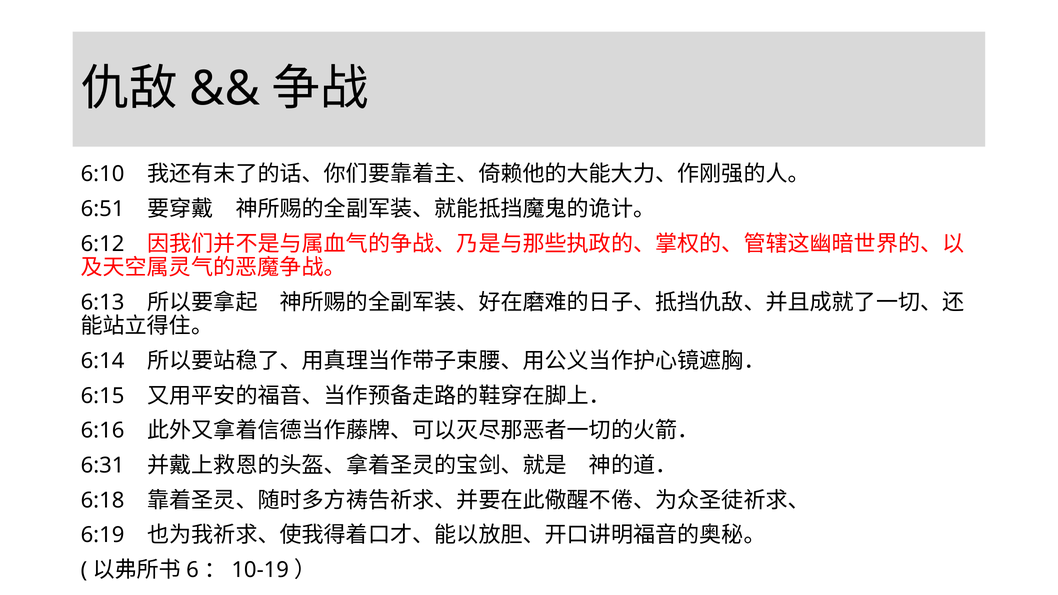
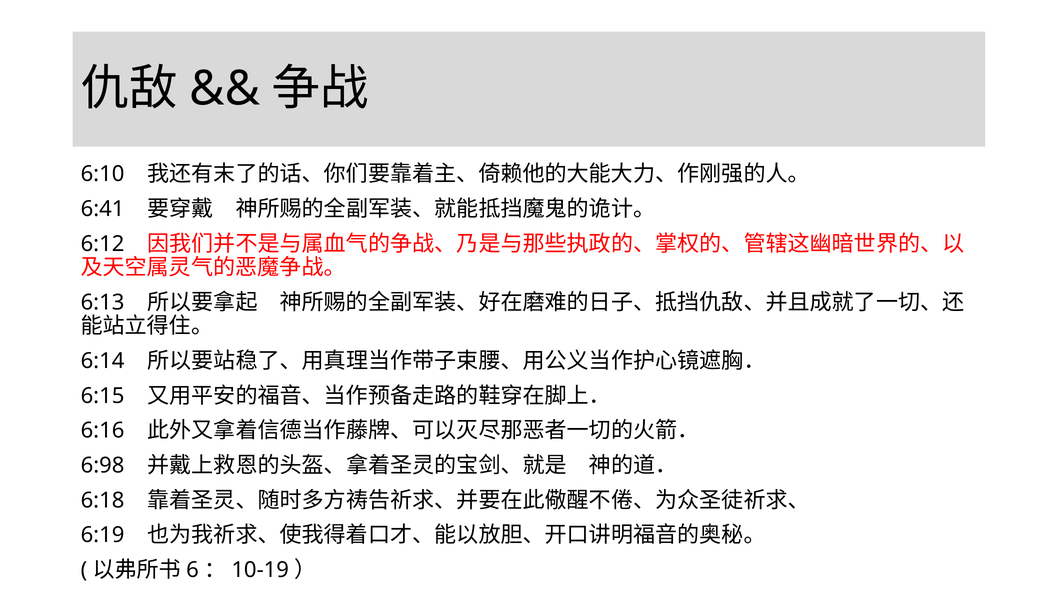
6:51: 6:51 -> 6:41 (103, 209)
6:31: 6:31 -> 6:98 (103, 466)
